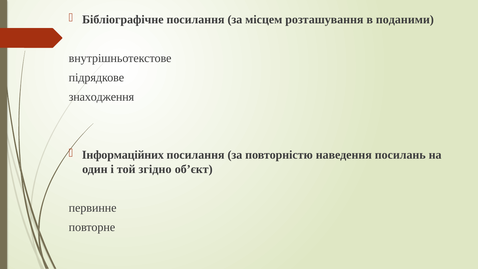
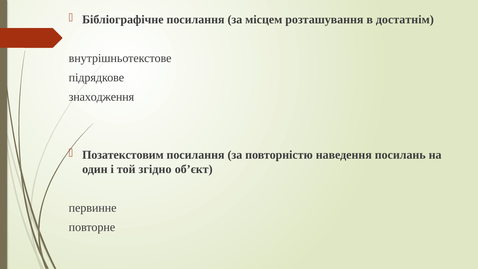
поданими: поданими -> достатнім (405, 19)
Інформаційних: Інформаційних -> Позатекстовим (123, 155)
